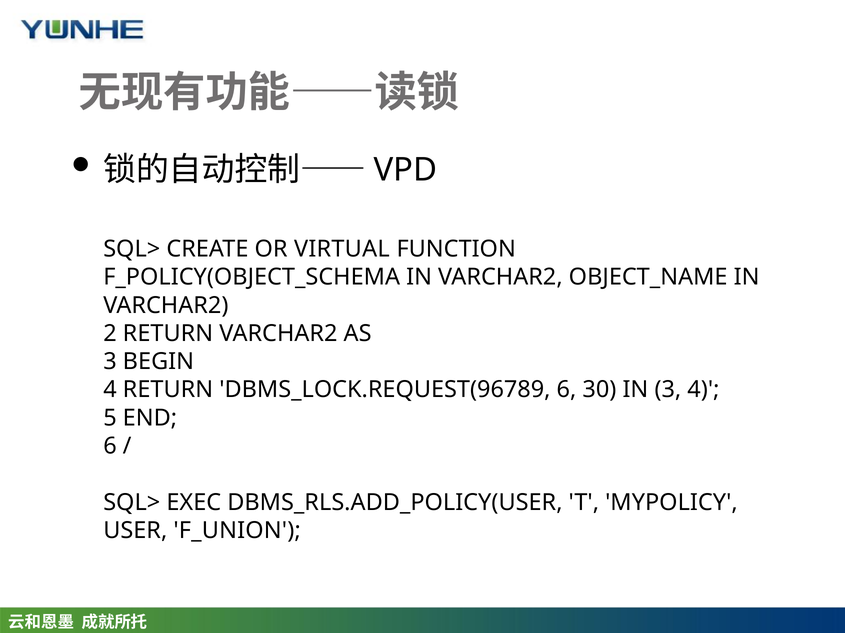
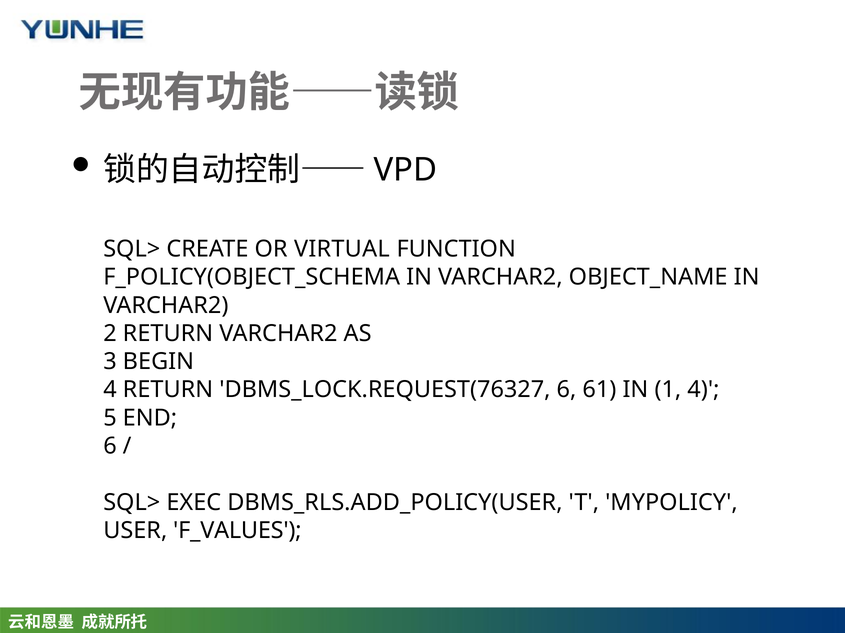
DBMS_LOCK.REQUEST(96789: DBMS_LOCK.REQUEST(96789 -> DBMS_LOCK.REQUEST(76327 (385, 390)
30: 30 -> 61 (599, 390)
IN 3: 3 -> 1 (668, 390)
F_UNION: F_UNION -> F_VALUES (237, 531)
